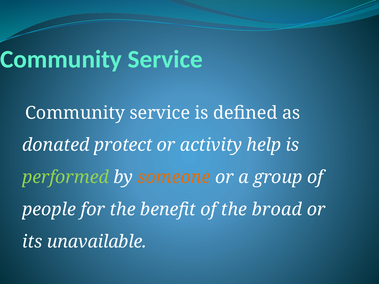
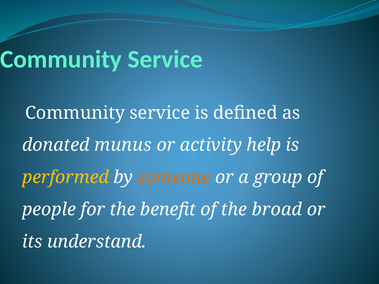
protect: protect -> munus (123, 145)
performed colour: light green -> yellow (66, 177)
unavailable: unavailable -> understand (97, 242)
